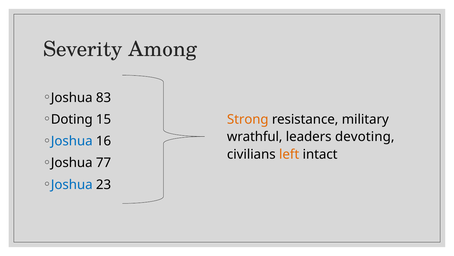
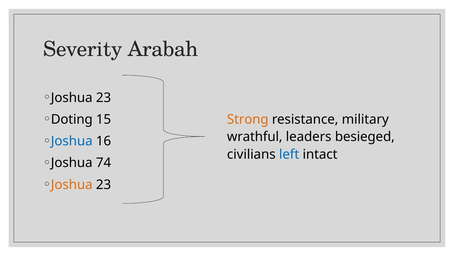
Among: Among -> Arabah (163, 49)
83: 83 -> 23 (104, 97)
devoting: devoting -> besieged (365, 137)
left colour: orange -> blue (289, 154)
77: 77 -> 74 (104, 163)
Joshua colour: blue -> orange (72, 184)
